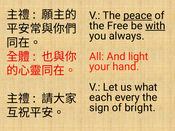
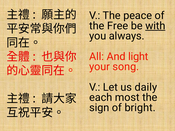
peace underline: present -> none (138, 16)
hand: hand -> song (126, 67)
what: what -> daily (146, 87)
every: every -> most (127, 98)
